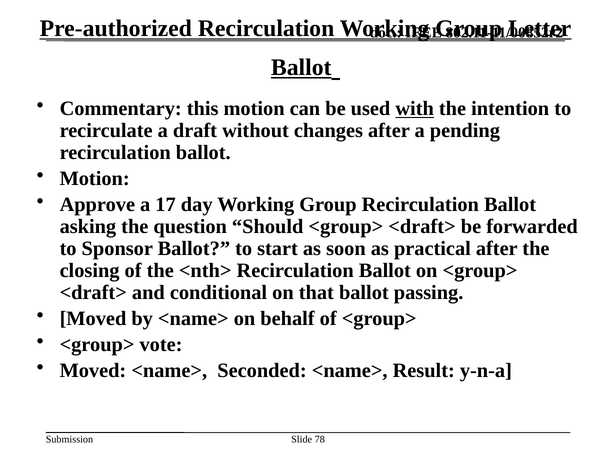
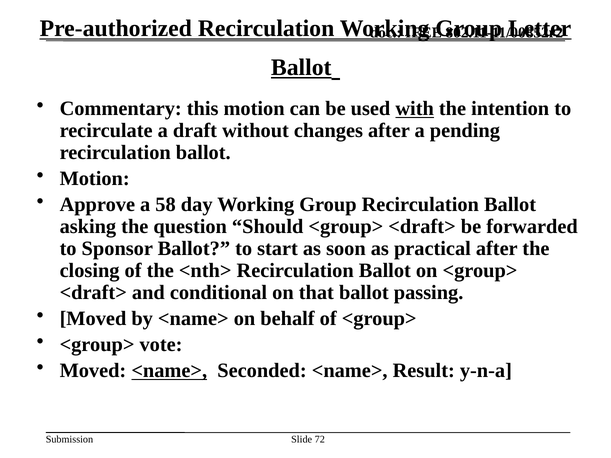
17: 17 -> 58 (166, 205)
<name> underline: none -> present (169, 371)
78: 78 -> 72 (320, 439)
